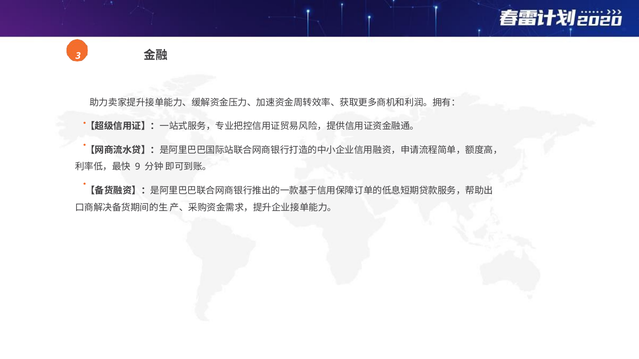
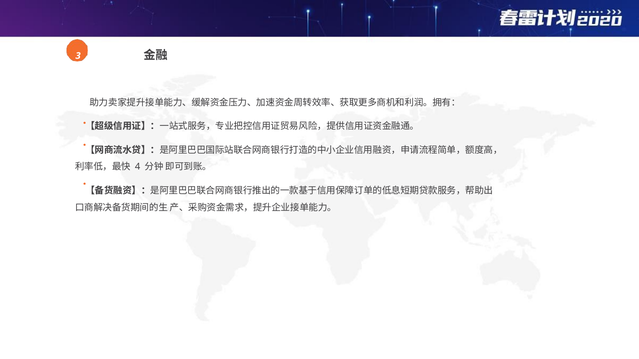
9: 9 -> 4 (138, 167)
